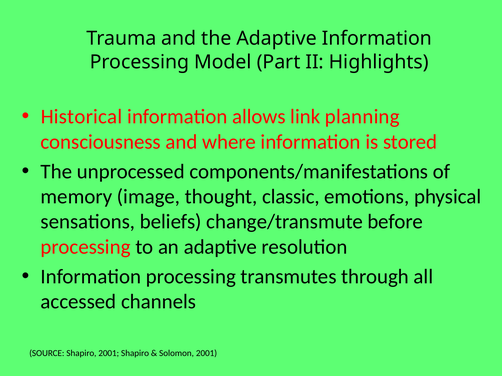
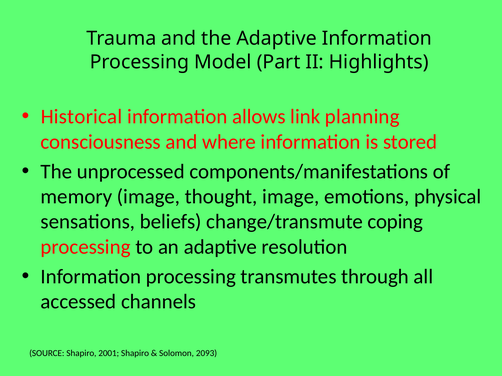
thought classic: classic -> image (291, 197)
before: before -> coping (395, 222)
Solomon 2001: 2001 -> 2093 (206, 353)
